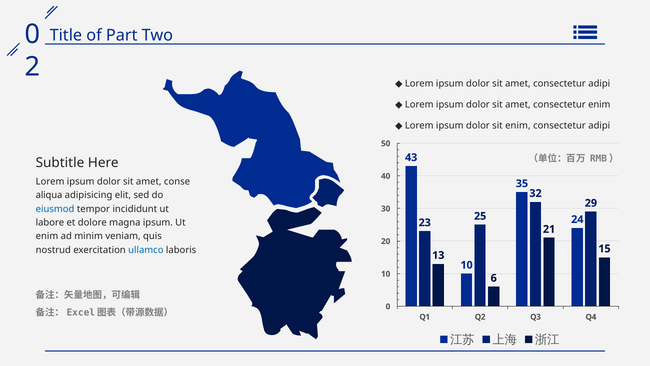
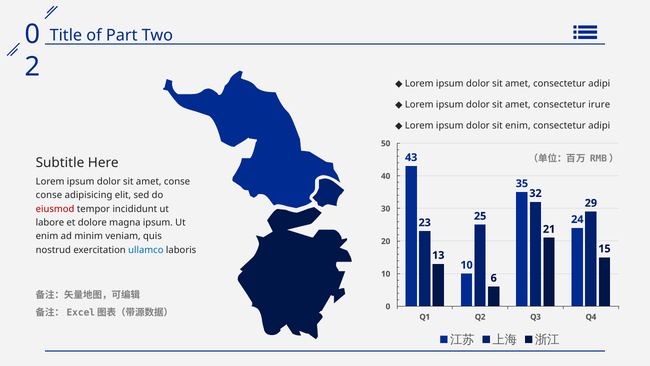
consectetur enim: enim -> irure (599, 104)
aliqua: aliqua -> conse (49, 195)
eiusmod colour: blue -> red (55, 209)
